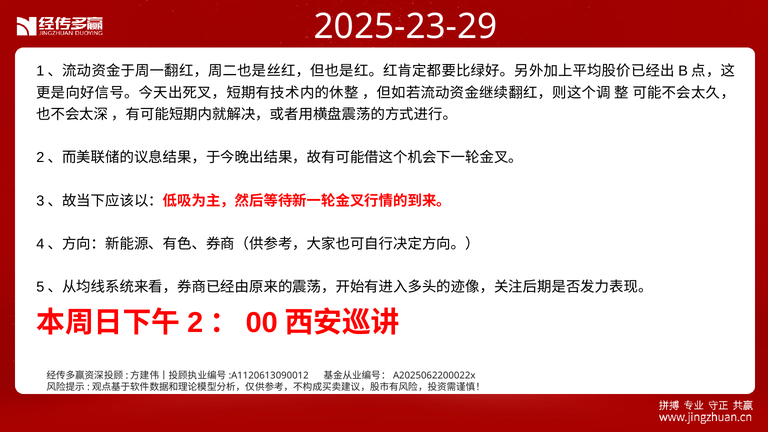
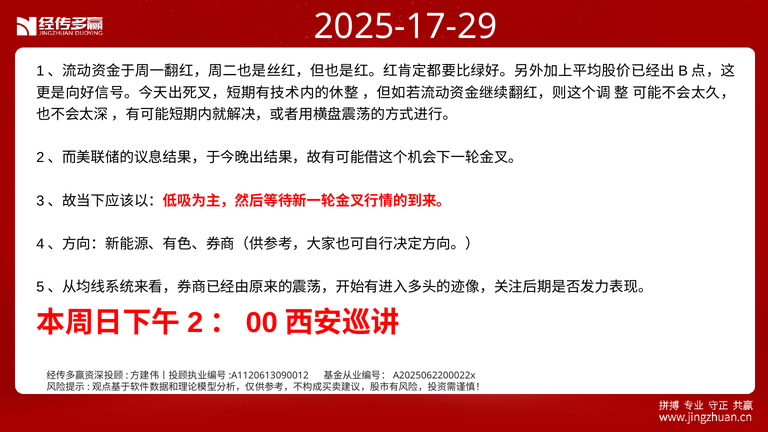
2025-23-29: 2025-23-29 -> 2025-17-29 (406, 26)
